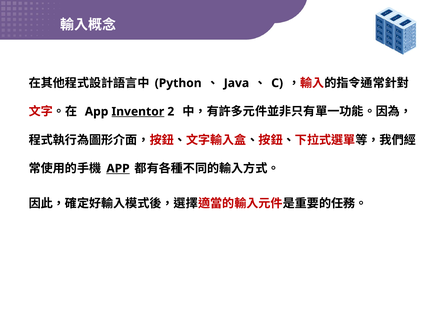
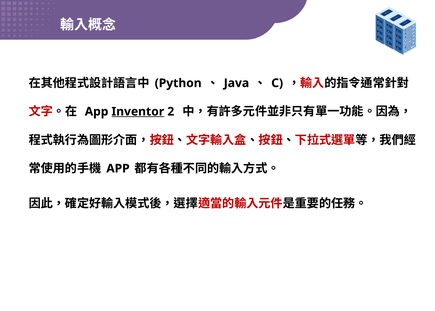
APP underline: present -> none (118, 168)
